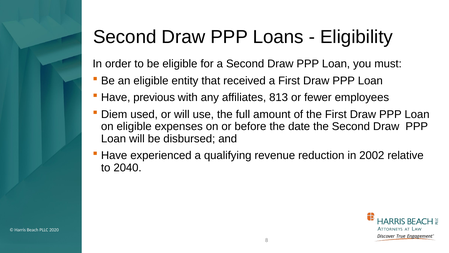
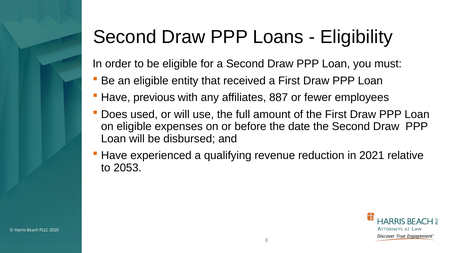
813: 813 -> 887 (279, 97)
Diem: Diem -> Does (114, 114)
2002: 2002 -> 2021 (372, 155)
2040: 2040 -> 2053 (128, 167)
